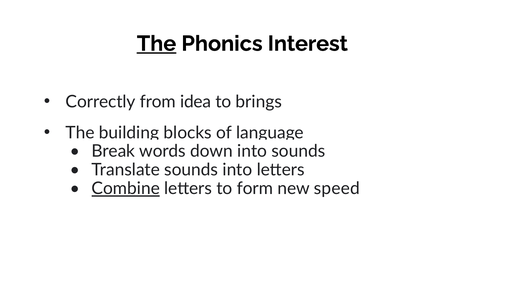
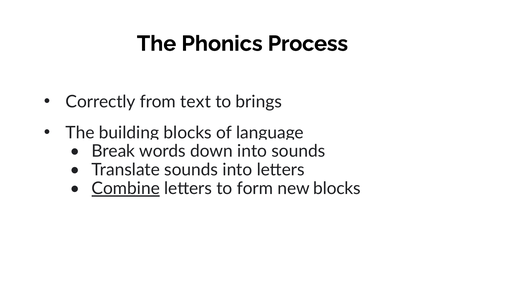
The underline: present -> none (157, 44)
Interest: Interest -> Process (308, 44)
idea: idea -> text (196, 102)
new speed: speed -> blocks (337, 189)
